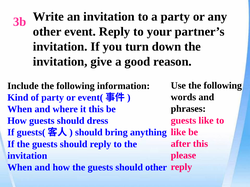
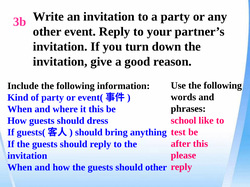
guests: guests -> school (184, 121)
like: like -> test (178, 132)
